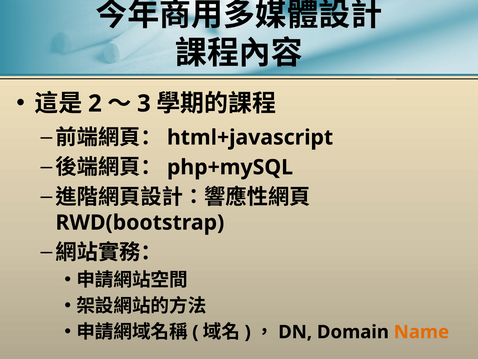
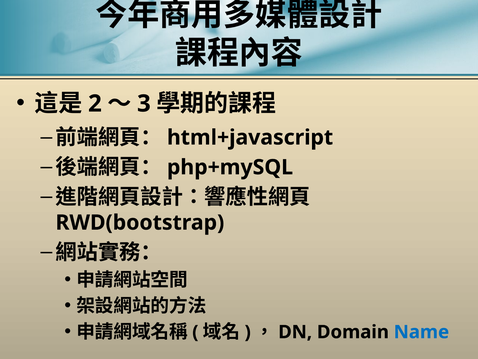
Name colour: orange -> blue (421, 332)
